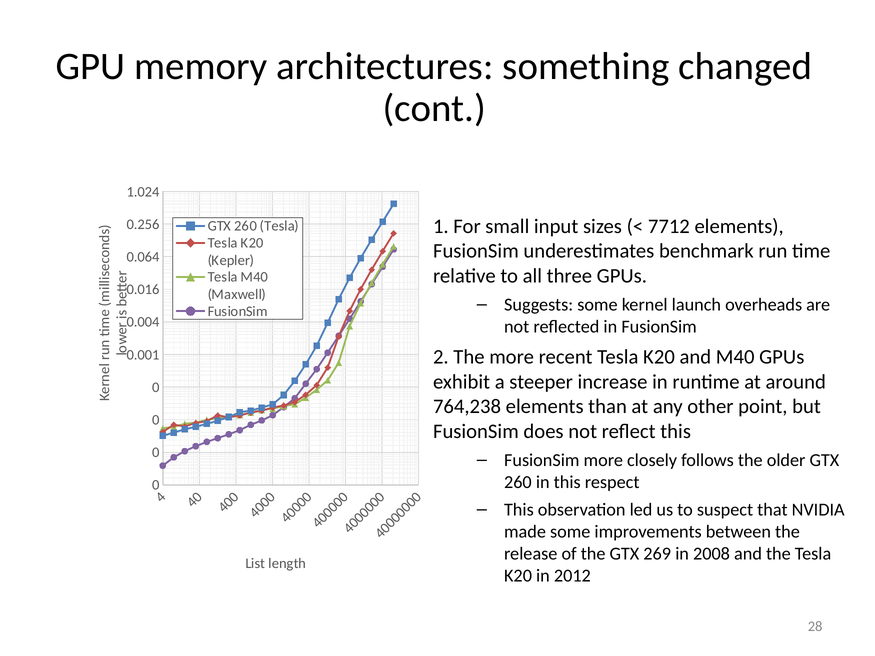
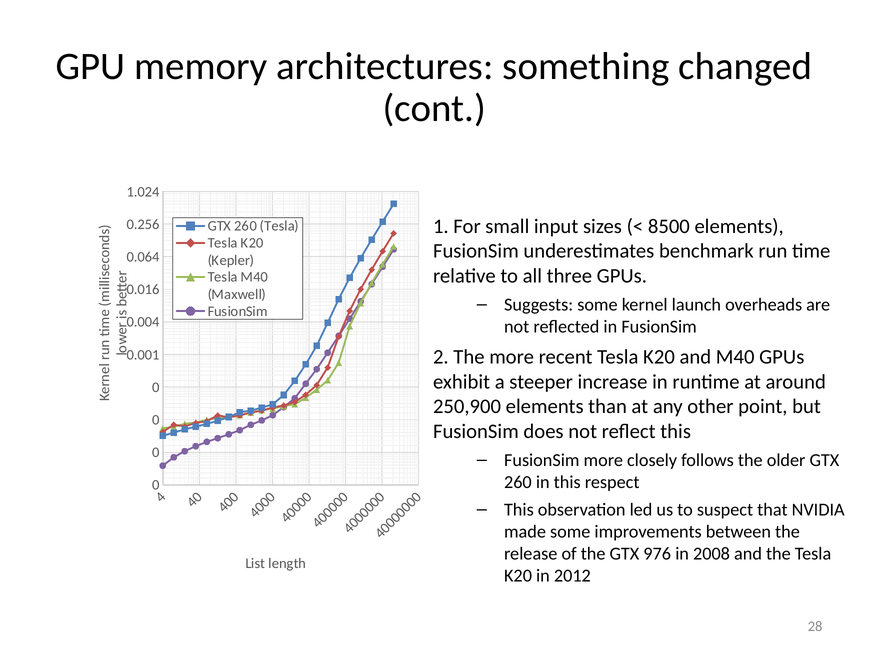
7712: 7712 -> 8500 (669, 226)
764,238: 764,238 -> 250,900 (467, 407)
269: 269 -> 976 (657, 554)
